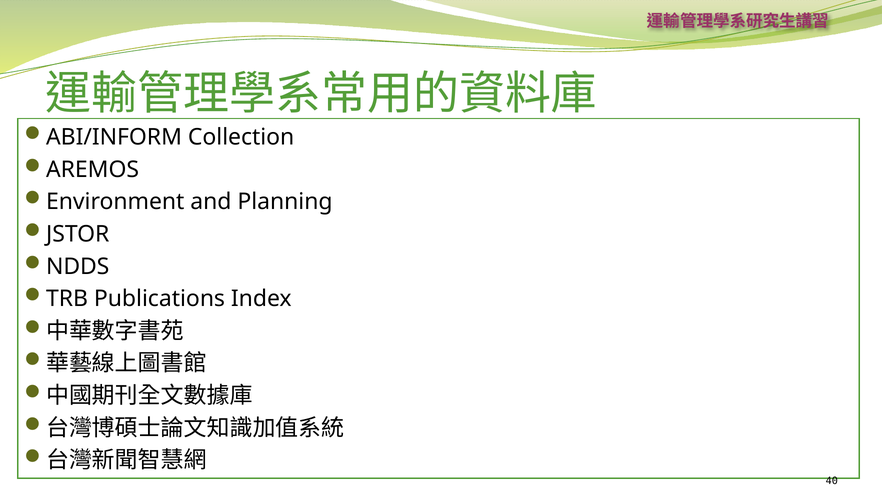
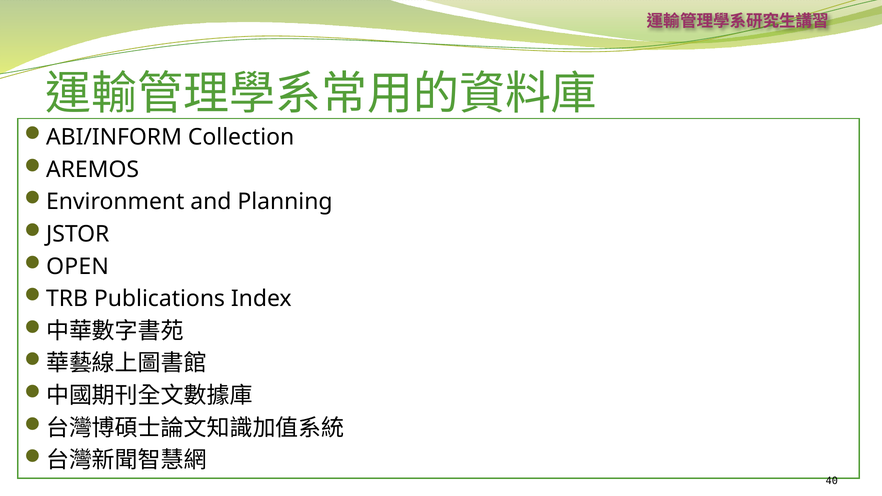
NDDS: NDDS -> OPEN (78, 266)
